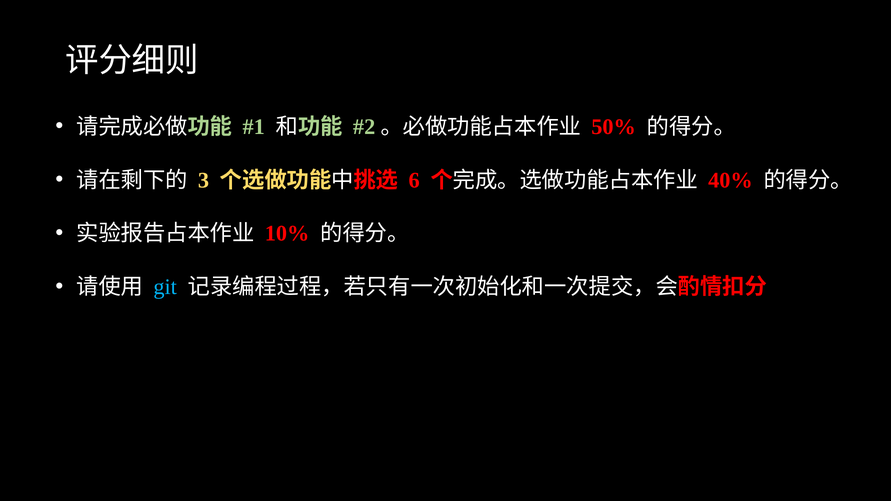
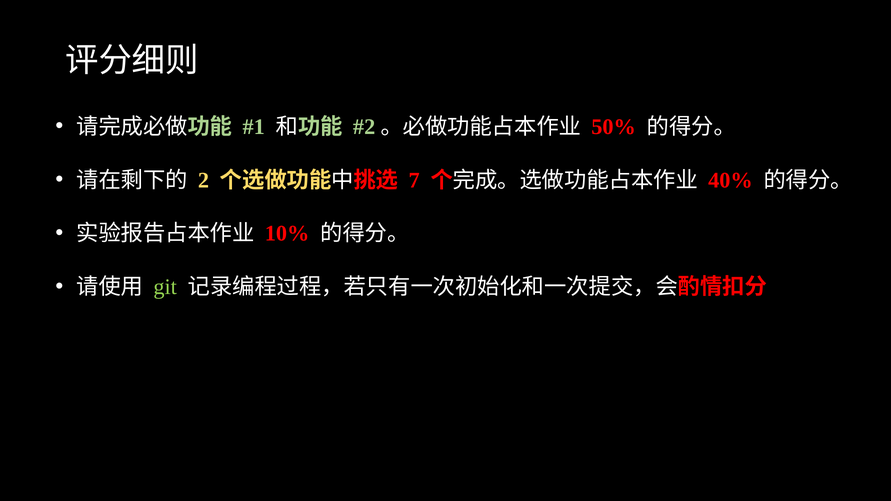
3: 3 -> 2 (204, 180)
6: 6 -> 7 (414, 180)
git colour: light blue -> light green (165, 287)
